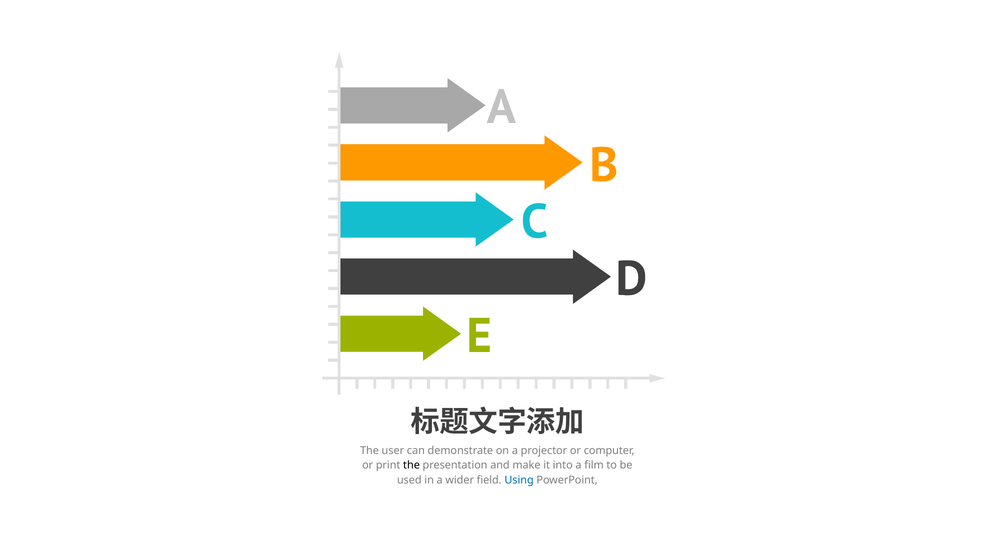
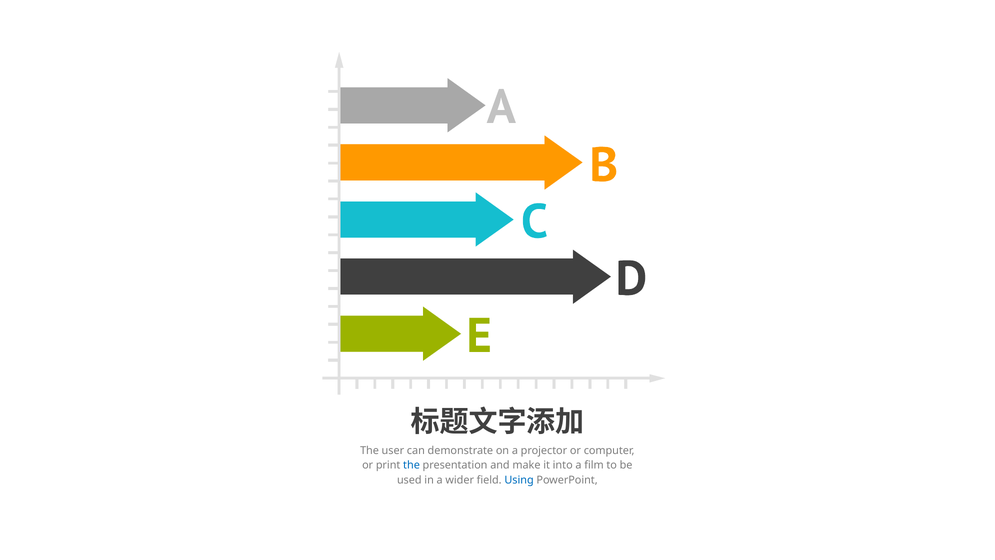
the colour: black -> blue (411, 465)
